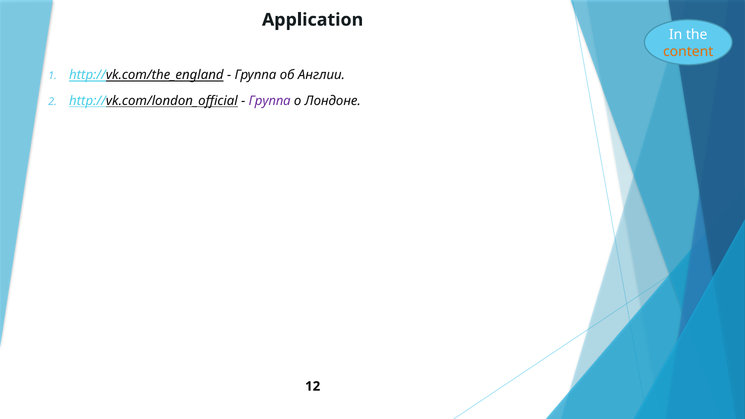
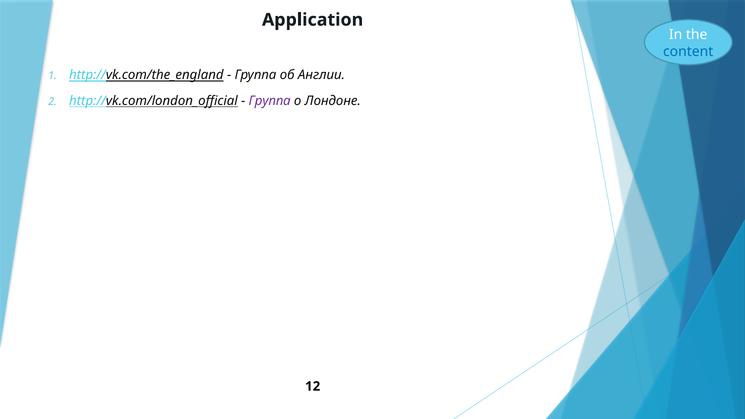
content colour: orange -> blue (688, 52)
